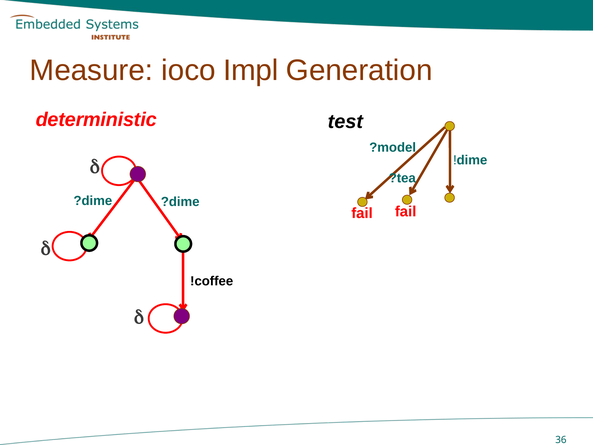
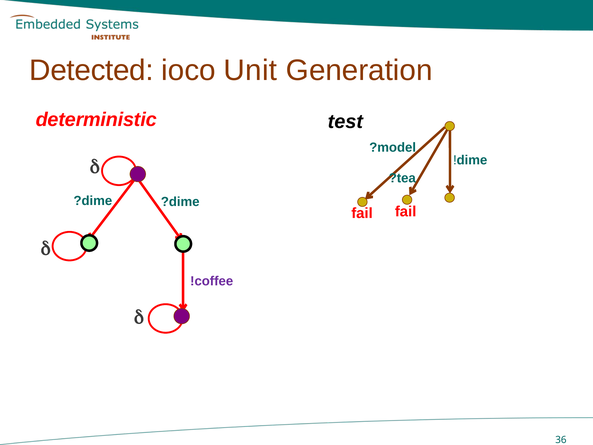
Measure: Measure -> Detected (92, 70)
Impl: Impl -> Unit (250, 70)
!coffee colour: black -> purple (212, 281)
